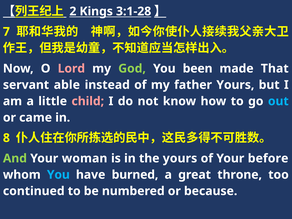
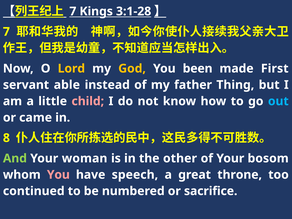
2: 2 -> 7 (73, 11)
Lord colour: pink -> yellow (71, 69)
God colour: light green -> yellow (132, 69)
That: That -> First (275, 69)
father Yours: Yours -> Thing (235, 85)
the yours: yours -> other (180, 158)
before: before -> bosom (268, 158)
You colour: light blue -> pink (58, 175)
burned: burned -> speech (135, 175)
because: because -> sacrifice (211, 191)
